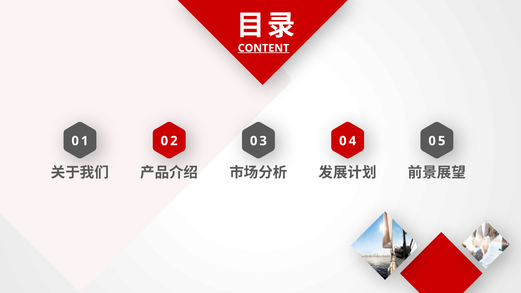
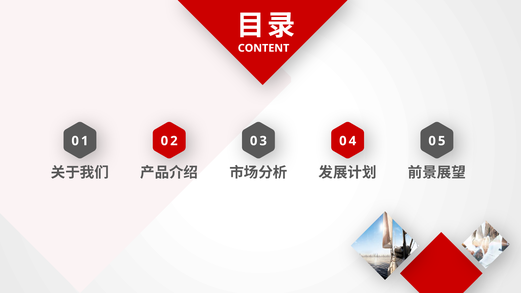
CONTENT underline: present -> none (264, 48)
